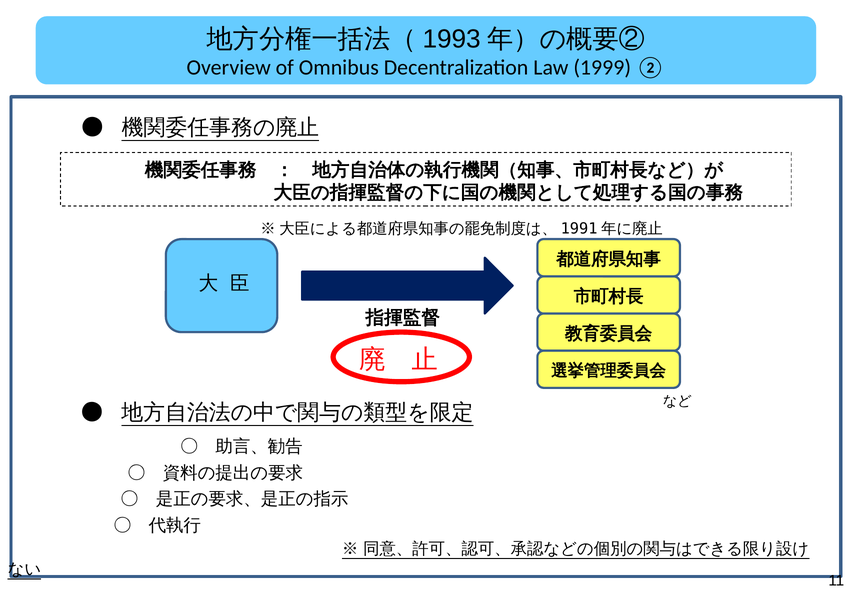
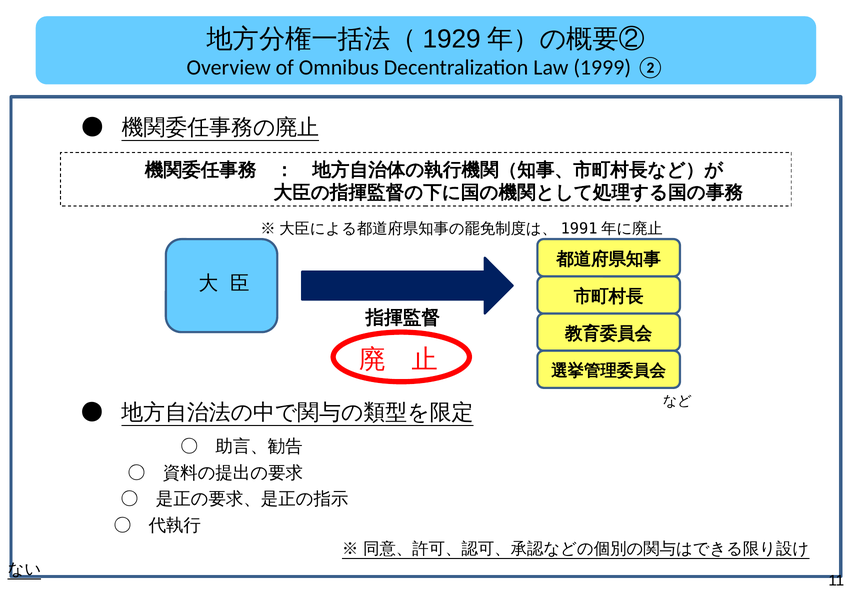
1993: 1993 -> 1929 (452, 39)
